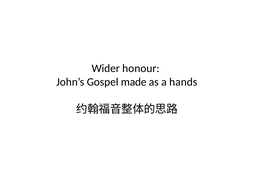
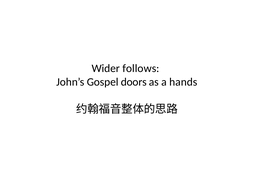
honour: honour -> follows (141, 68)
made: made -> doors (134, 82)
